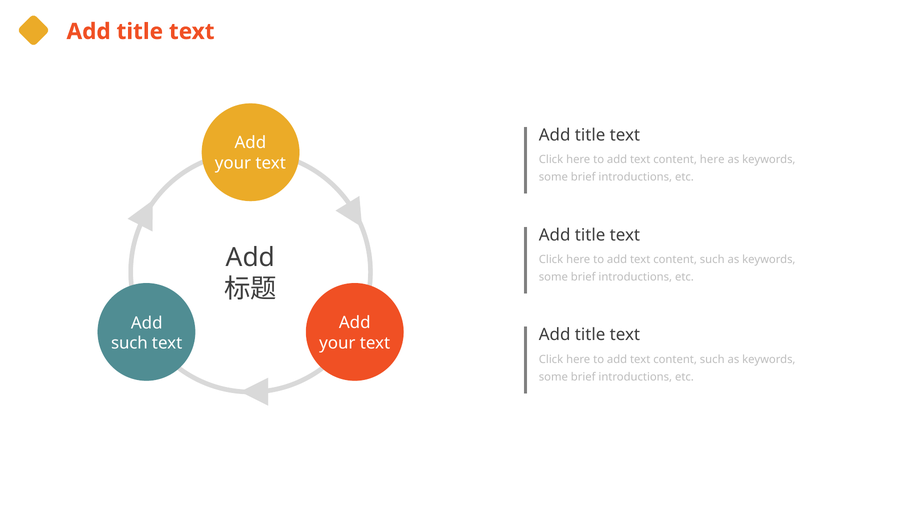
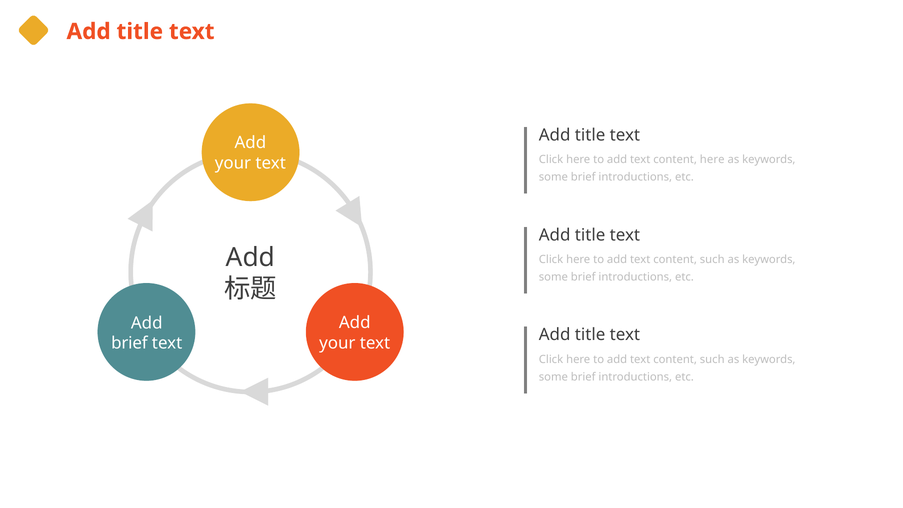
such: such -> brief (129, 343)
